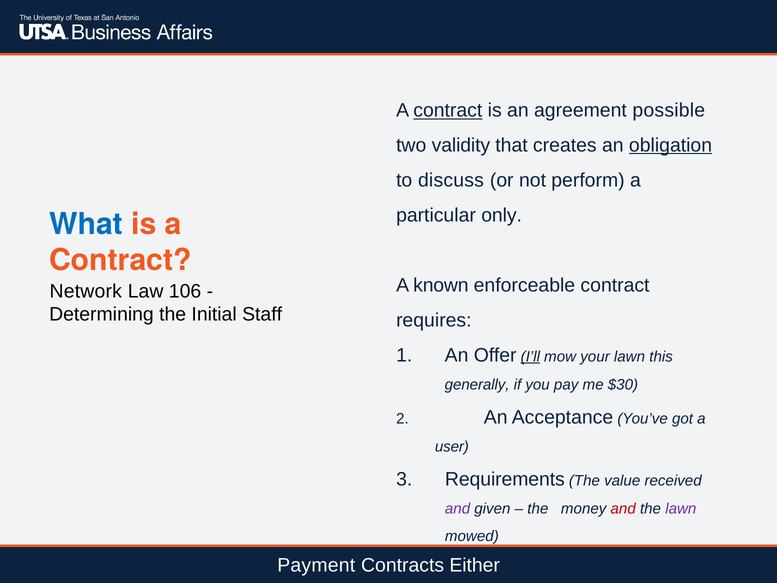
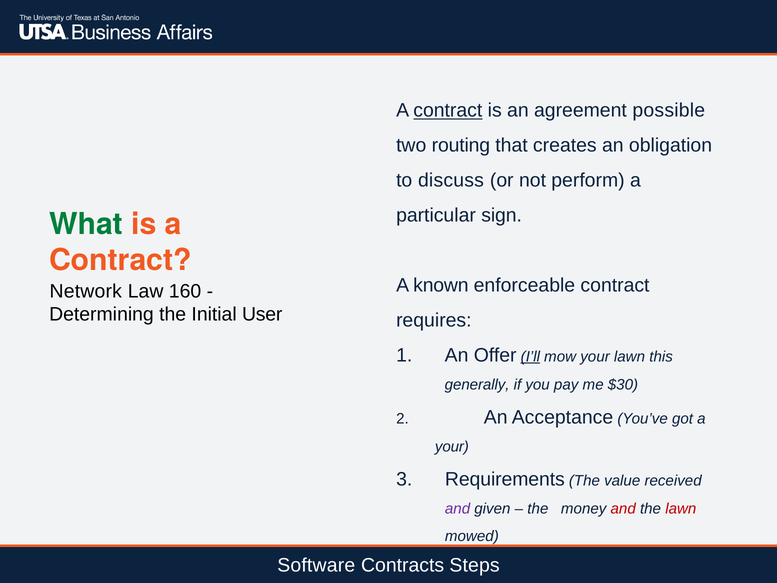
validity: validity -> routing (461, 145)
obligation underline: present -> none (671, 145)
only: only -> sign (502, 215)
What colour: blue -> green (86, 224)
106: 106 -> 160 (185, 291)
Staff: Staff -> User (262, 314)
user: user -> your (452, 447)
lawn colour: purple -> red (681, 509)
Payment: Payment -> Software (316, 565)
Either: Either -> Steps (475, 565)
